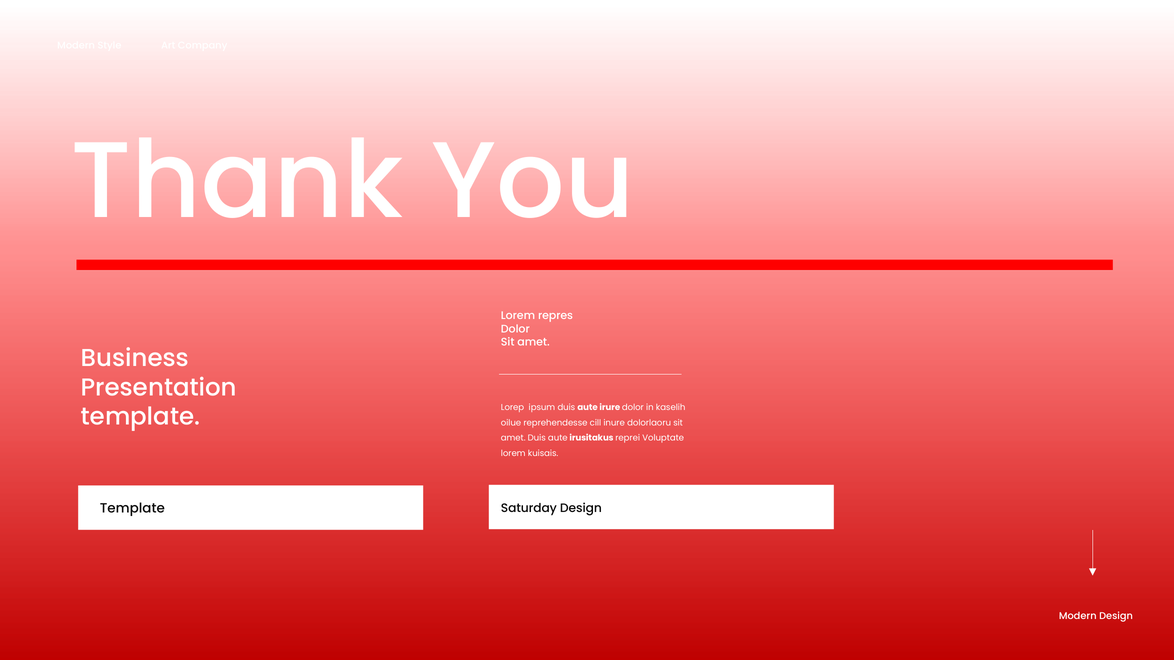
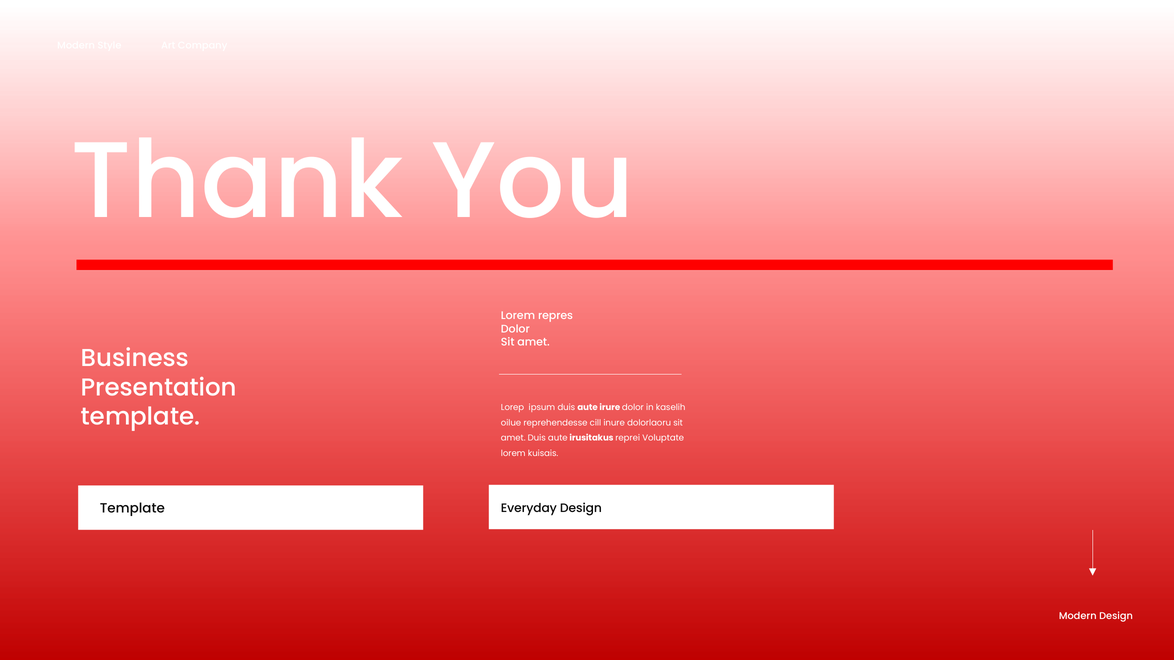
Saturday: Saturday -> Everyday (529, 508)
